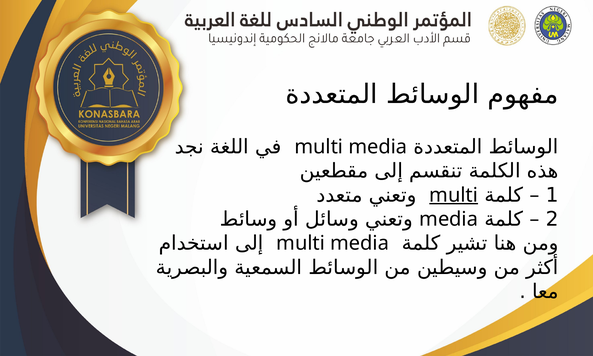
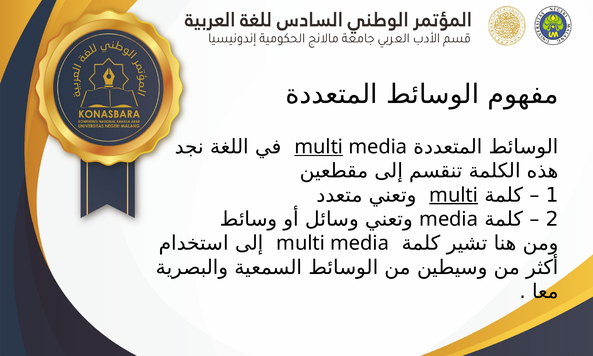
multi underline: none -> present (319, 147)
